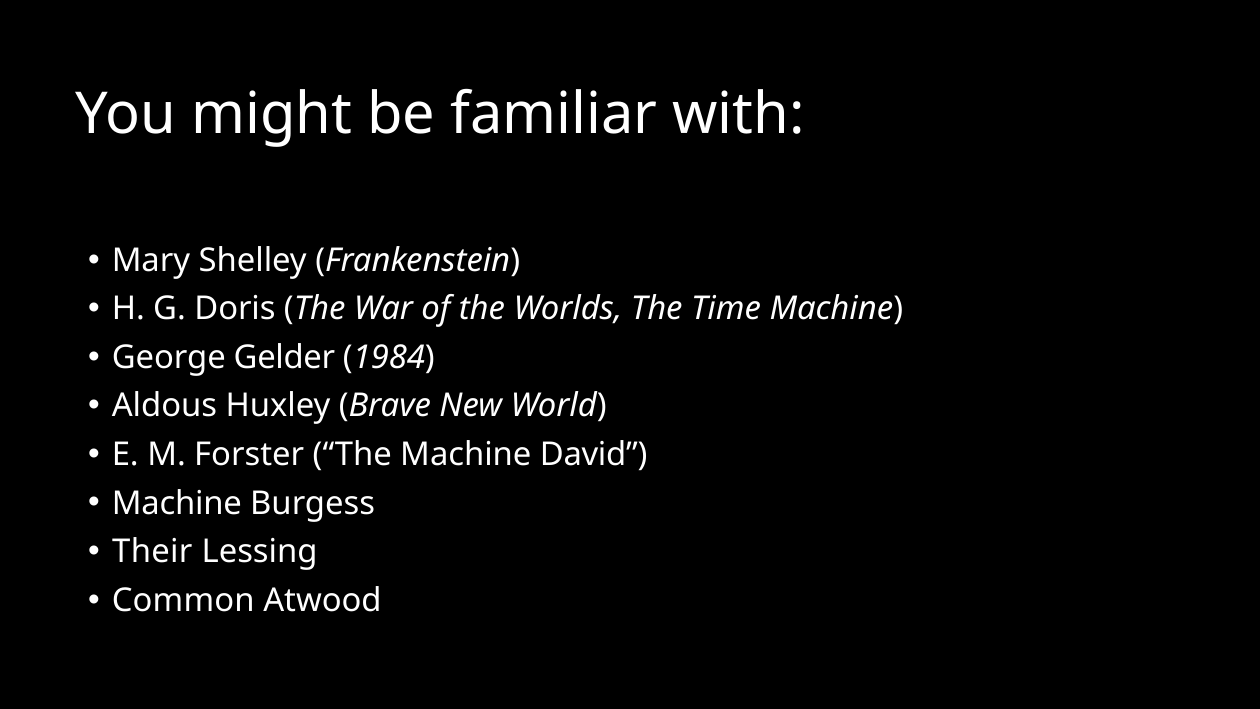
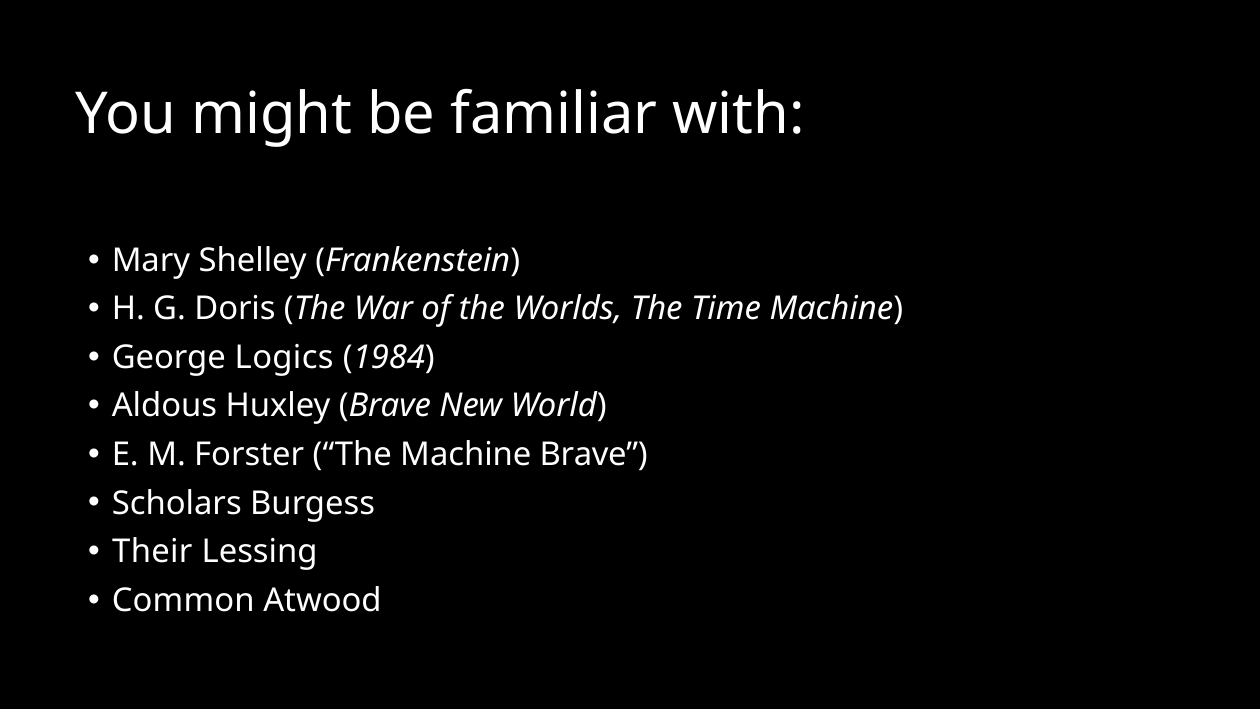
Gelder: Gelder -> Logics (284, 357)
Machine David: David -> Brave (594, 454)
Machine: Machine -> Scholars (177, 503)
